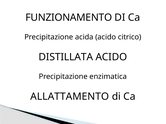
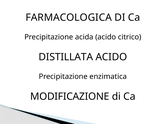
FUNZIONAMENTO: FUNZIONAMENTO -> FARMACOLOGICA (69, 18)
ALLATTAMENTO: ALLATTAMENTO -> MODIFICAZIONE (70, 97)
